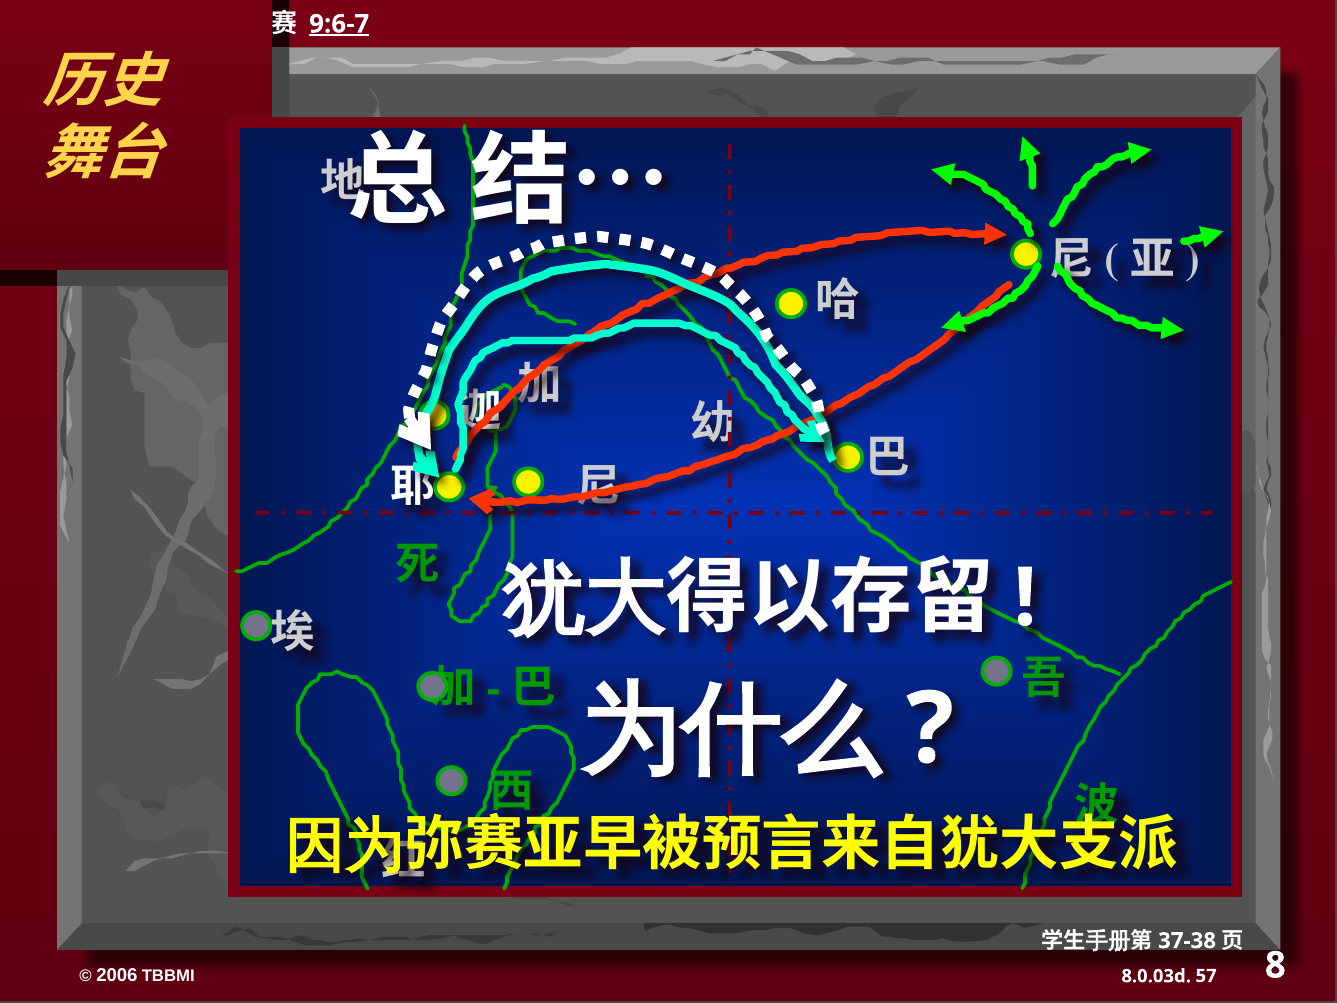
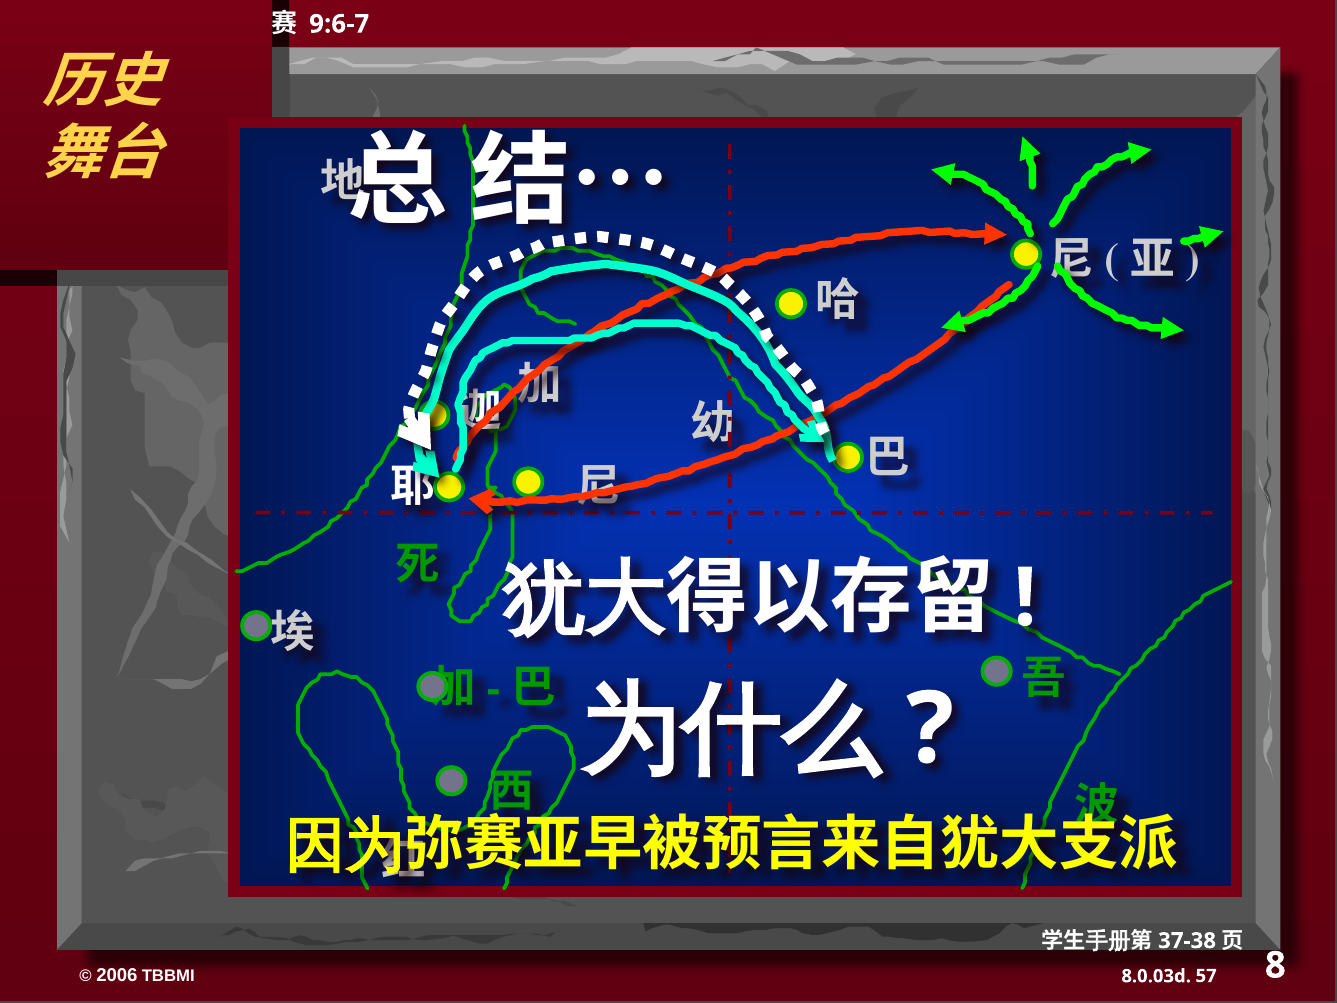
9:6-7 underline: present -> none (339, 24)
